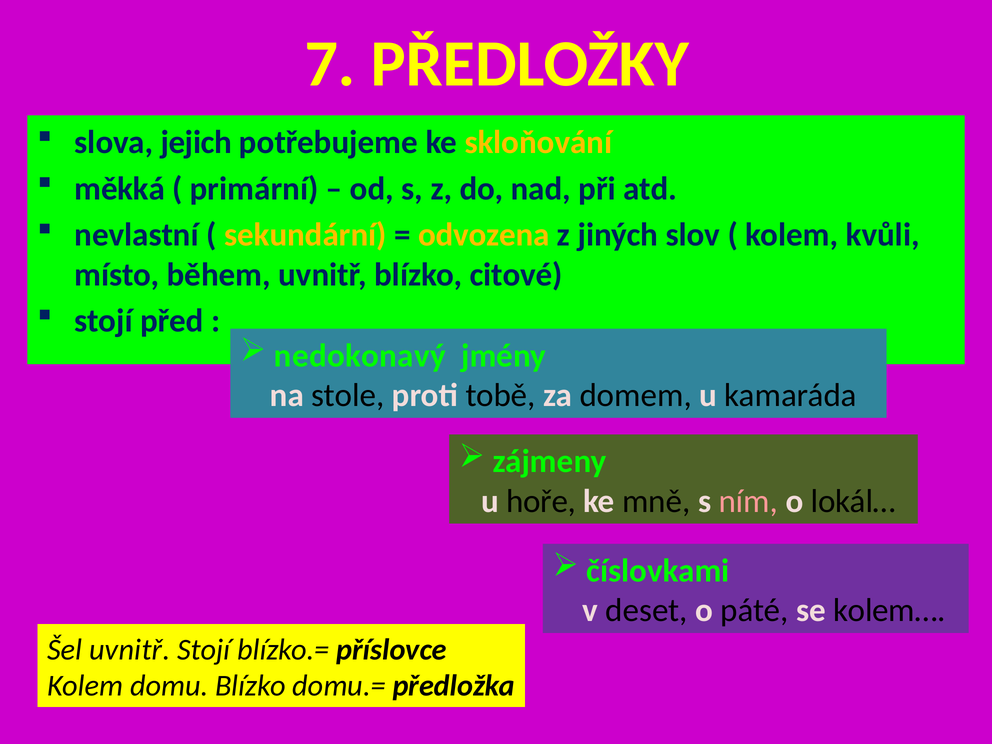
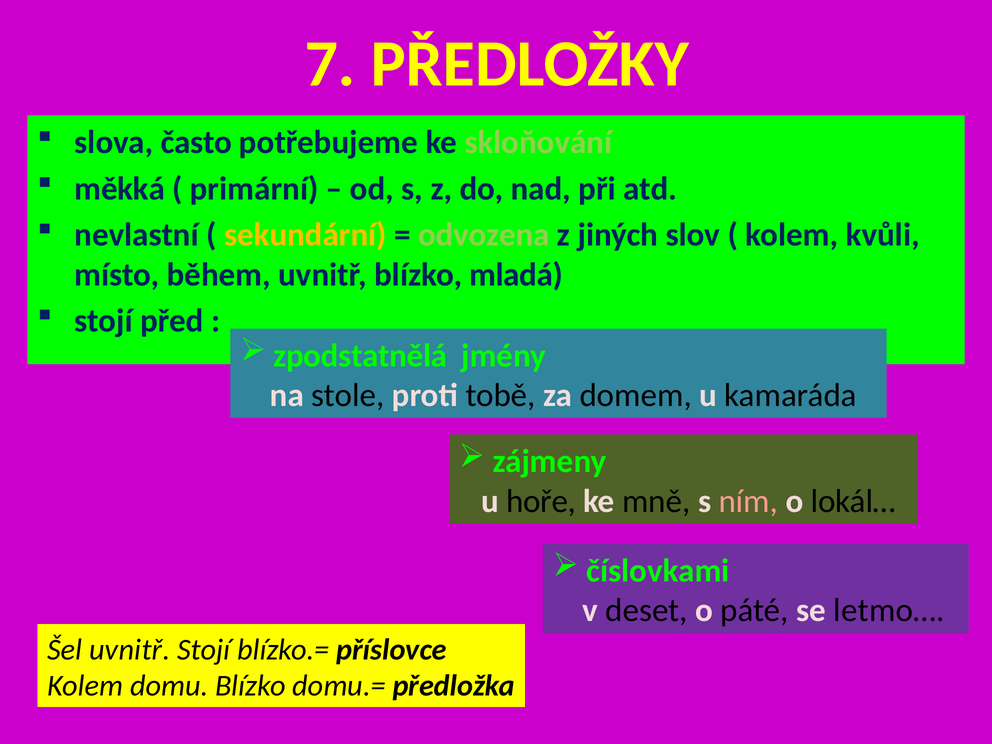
jejich: jejich -> často (196, 142)
skloňování colour: yellow -> light green (538, 142)
odvozena colour: yellow -> light green (484, 235)
citové: citové -> mladá (516, 275)
nedokonavý: nedokonavý -> zpodstatnělá (360, 356)
kolem…: kolem… -> letmo… (889, 611)
